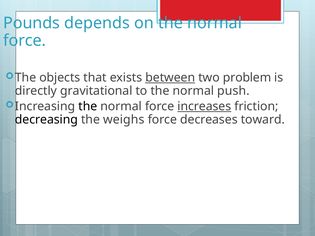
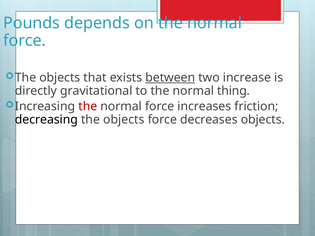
problem: problem -> increase (247, 78)
push: push -> thing (234, 91)
the colour: black -> red (88, 106)
increases underline: present -> none (204, 106)
weighs: weighs -> objects (124, 120)
decreases toward: toward -> objects (263, 120)
